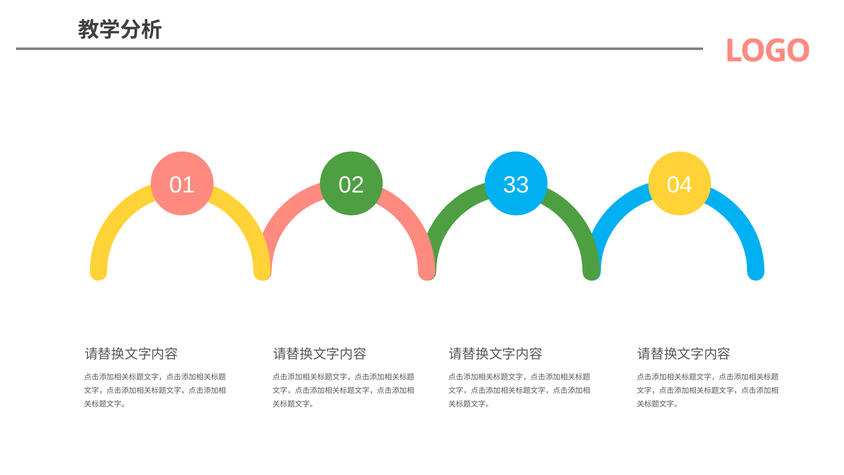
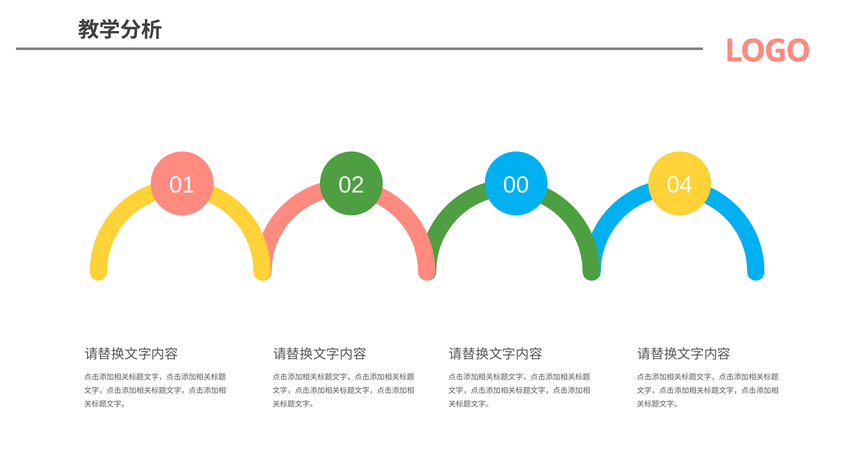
33: 33 -> 00 (516, 185)
